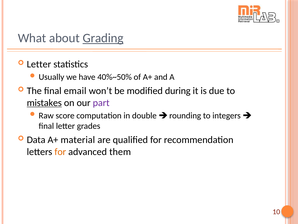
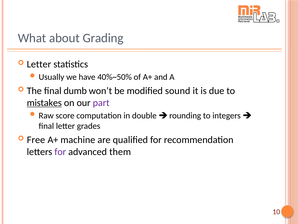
Grading underline: present -> none (103, 38)
email: email -> dumb (75, 91)
during: during -> sound (178, 91)
Data: Data -> Free (36, 139)
material: material -> machine (78, 139)
for colour: orange -> purple (60, 151)
